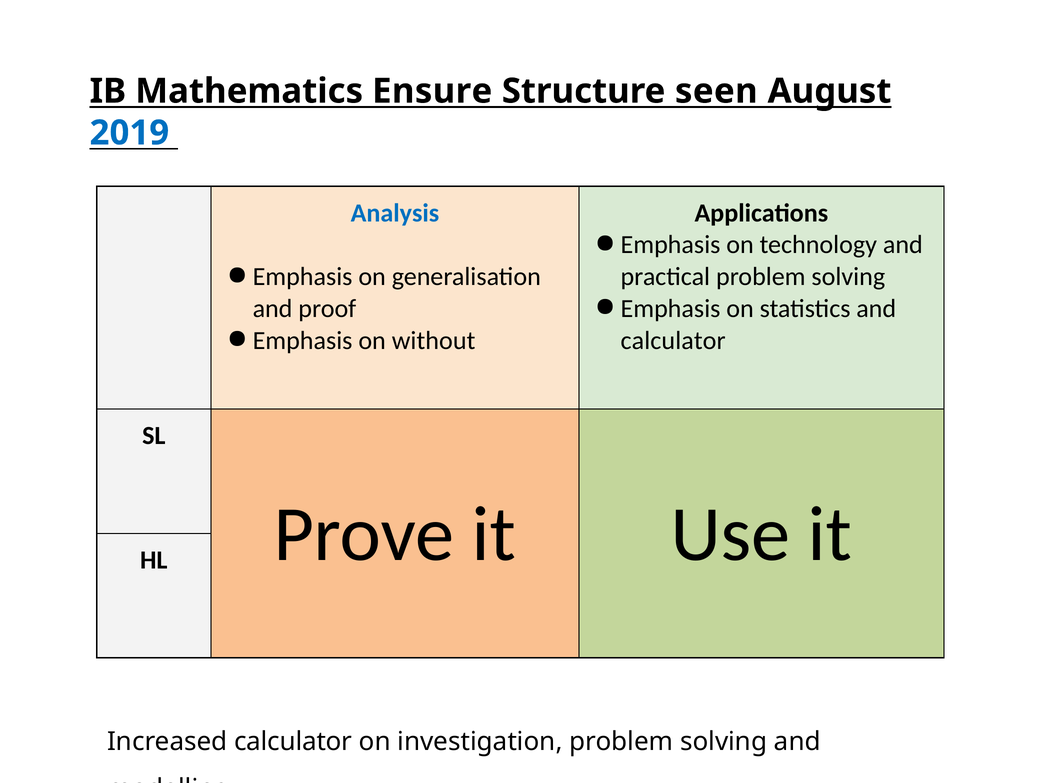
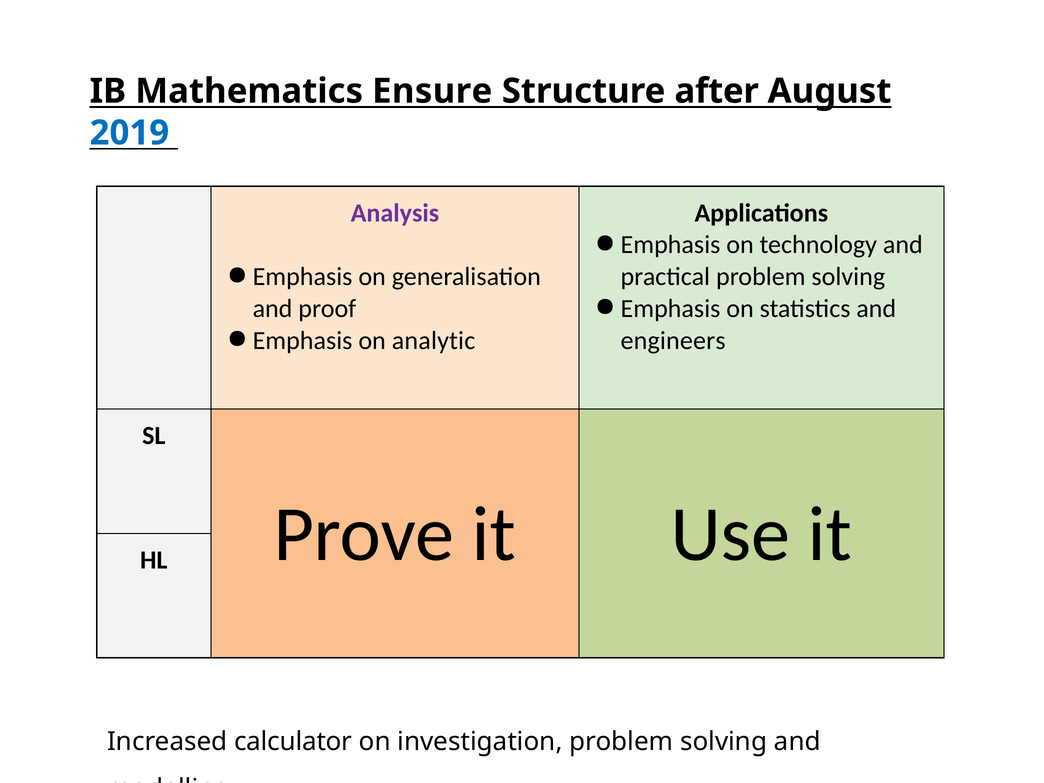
seen: seen -> after (717, 91)
Analysis colour: blue -> purple (395, 213)
without: without -> analytic (434, 340)
calculator: calculator -> engineers (673, 340)
